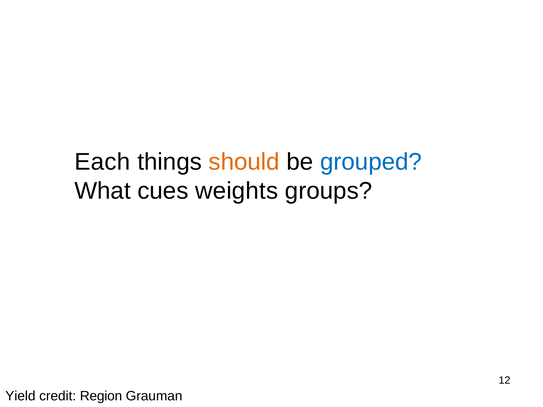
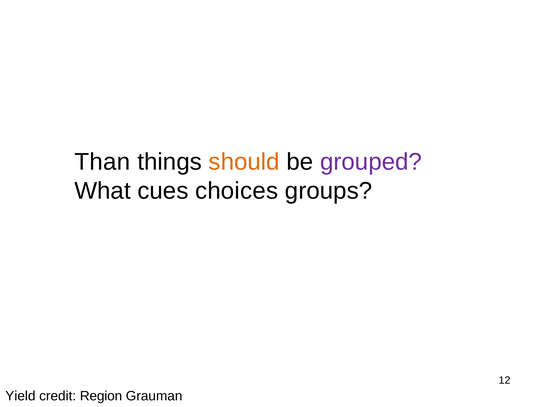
Each: Each -> Than (102, 162)
grouped colour: blue -> purple (371, 162)
weights: weights -> choices (237, 191)
